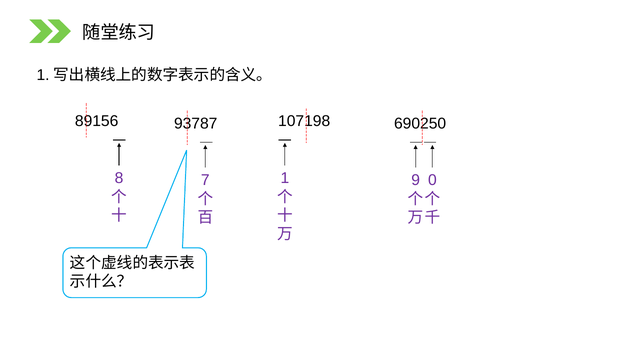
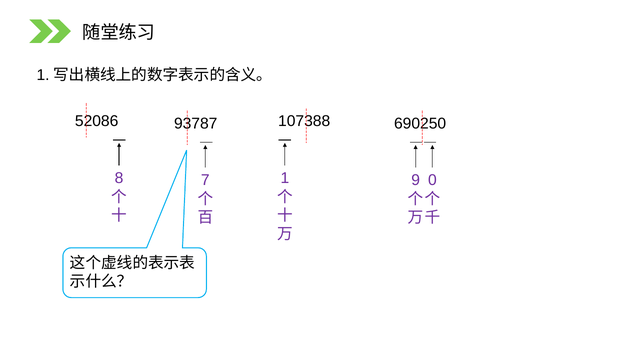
89156: 89156 -> 52086 (97, 121)
107198: 107198 -> 107388 (304, 121)
